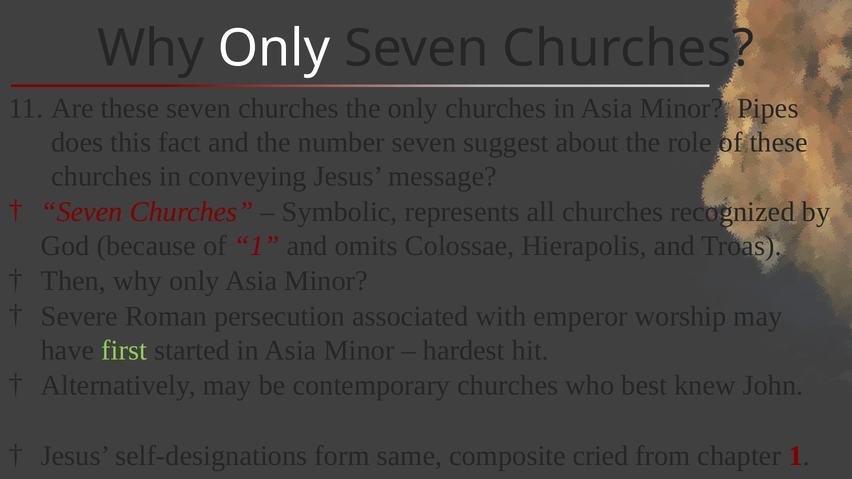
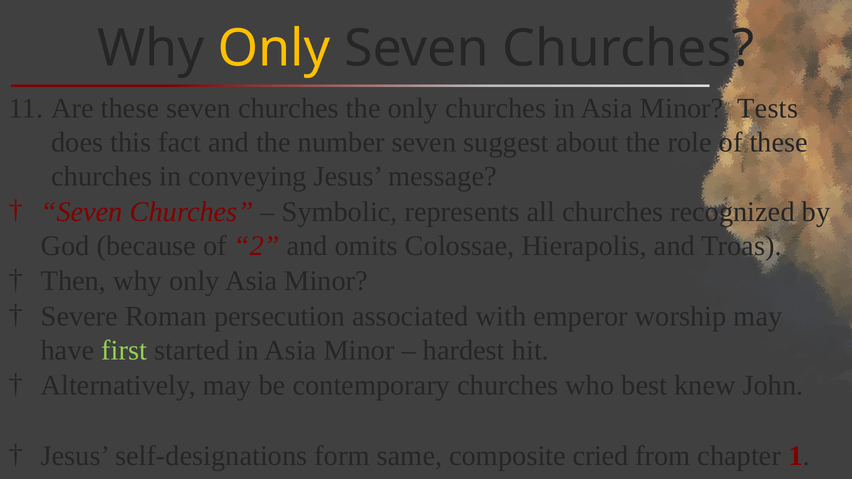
Only colour: white -> yellow (274, 48)
Pipes: Pipes -> Tests (768, 108)
of 1: 1 -> 2 (257, 246)
